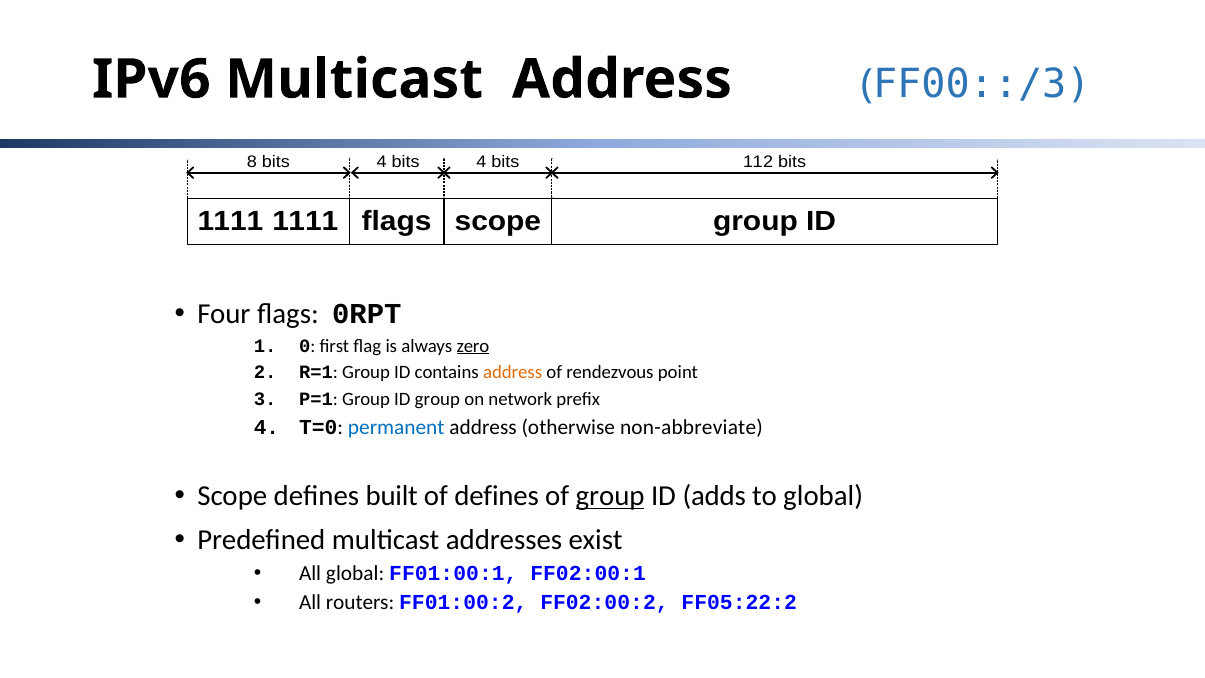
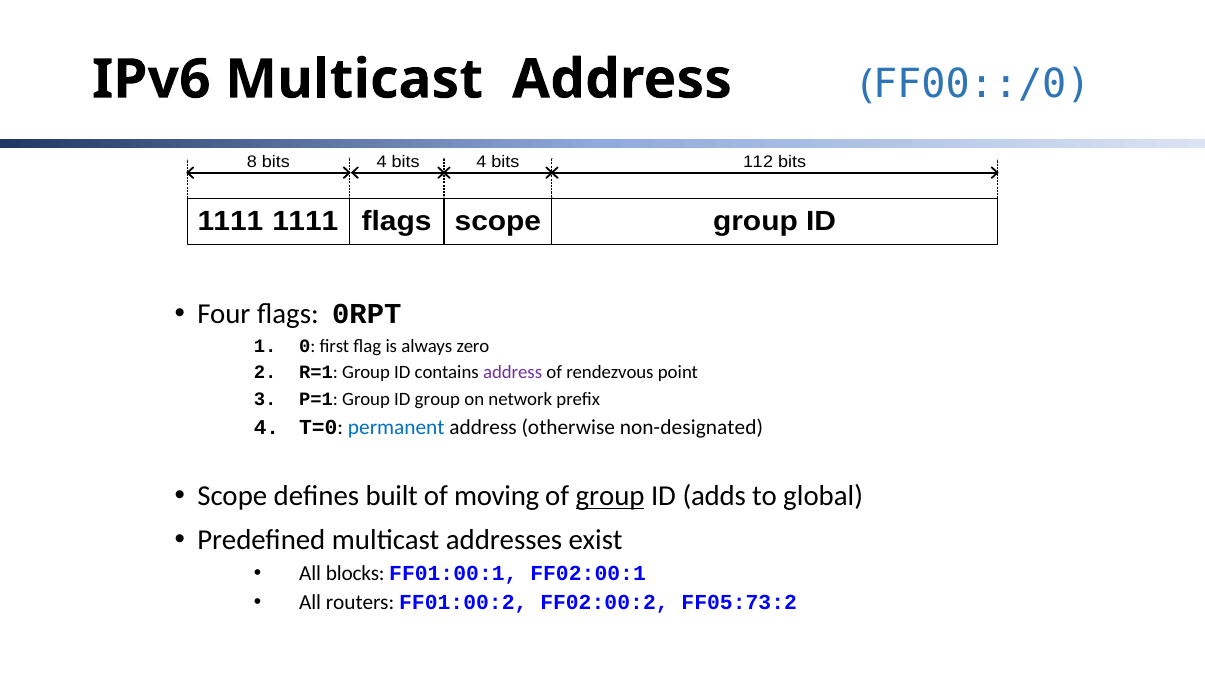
FF00::/3: FF00::/3 -> FF00::/0 (982, 84)
zero underline: present -> none (473, 346)
address colour: orange -> purple (513, 372)
non-abbreviate: non-abbreviate -> non-designated (691, 427)
of defines: defines -> moving (497, 496)
All global: global -> blocks (355, 573)
FF05:22:2: FF05:22:2 -> FF05:73:2 (739, 602)
